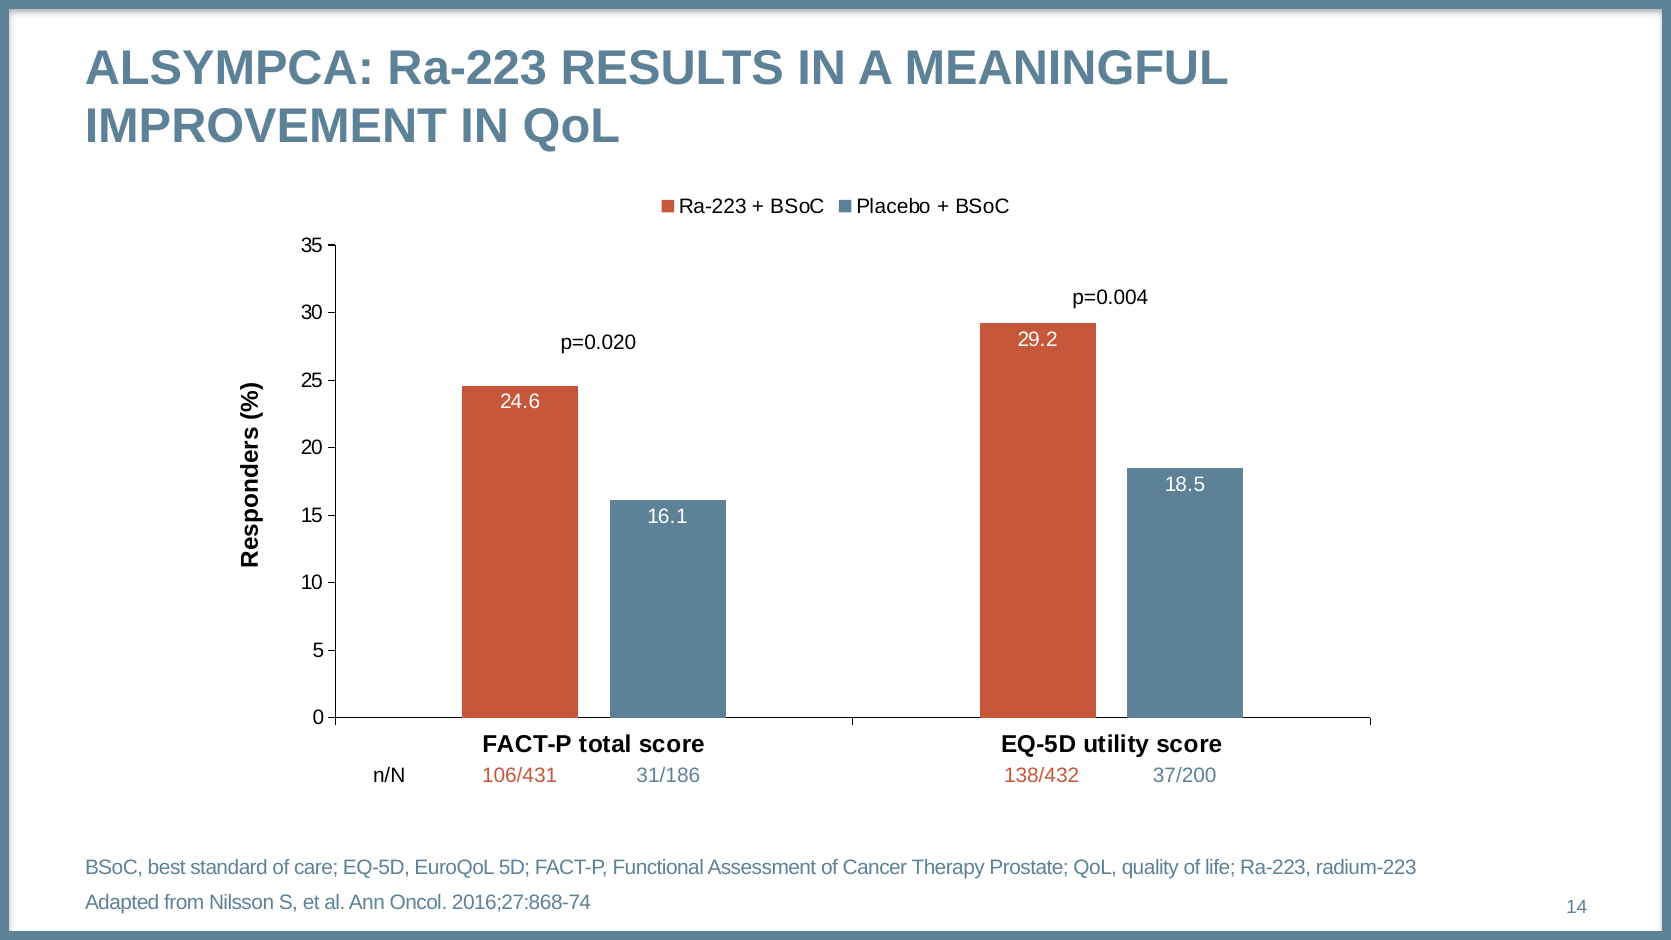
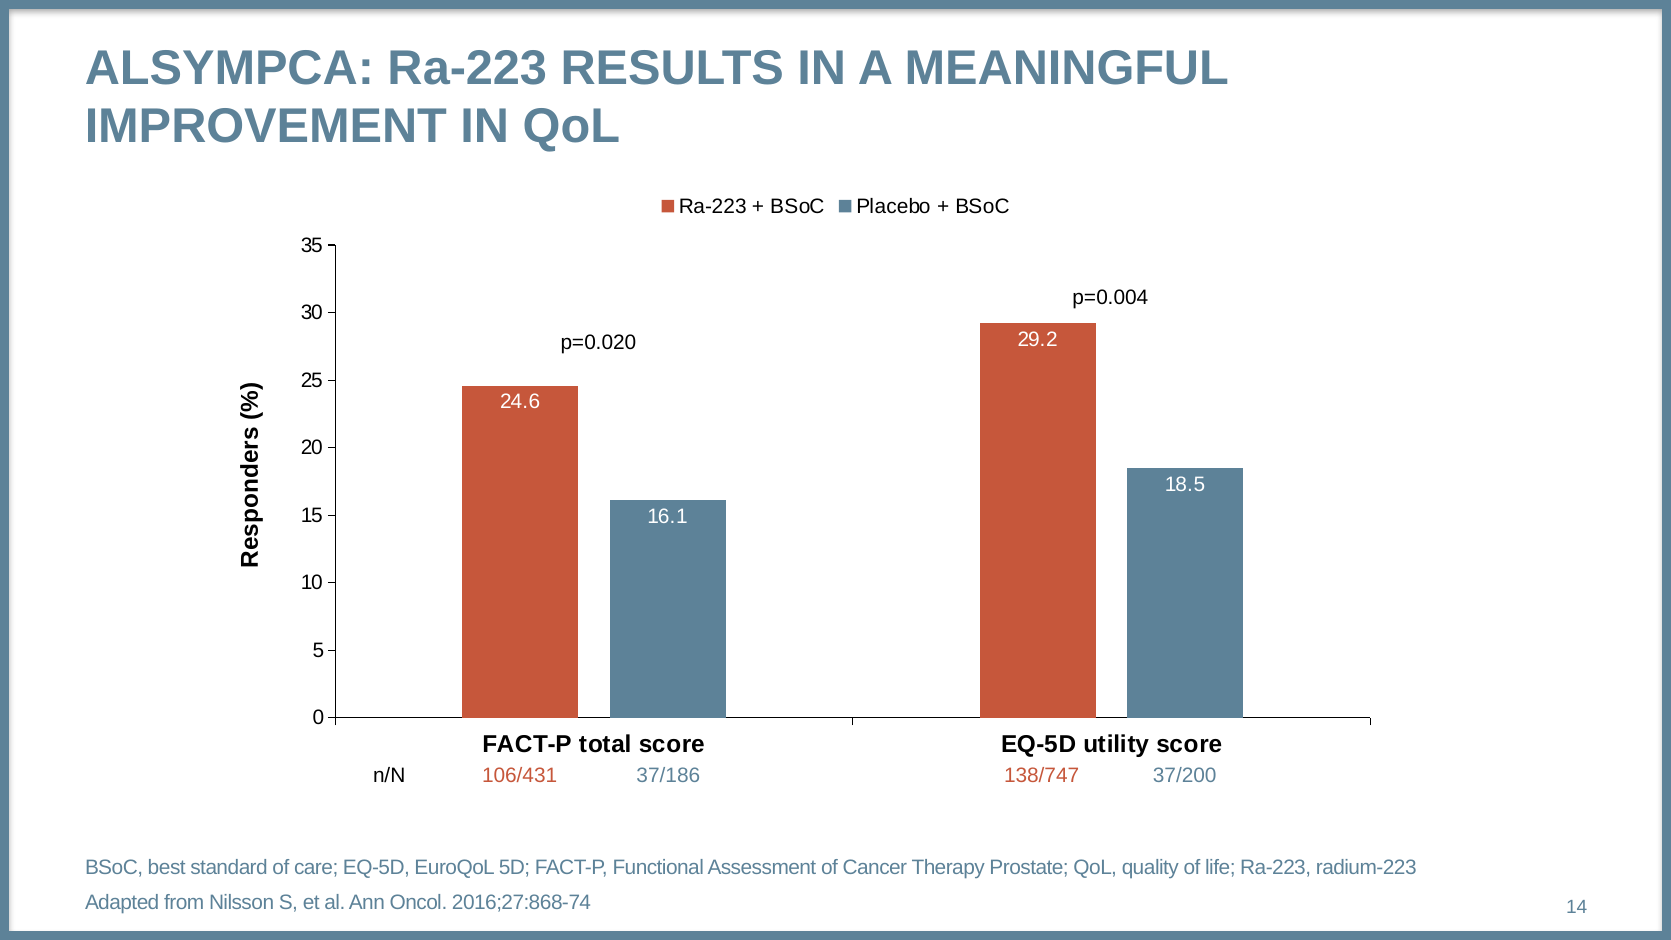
31/186: 31/186 -> 37/186 (668, 776)
138/432: 138/432 -> 138/747 (1042, 776)
